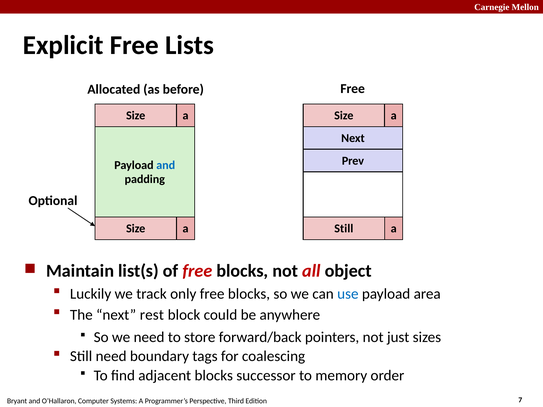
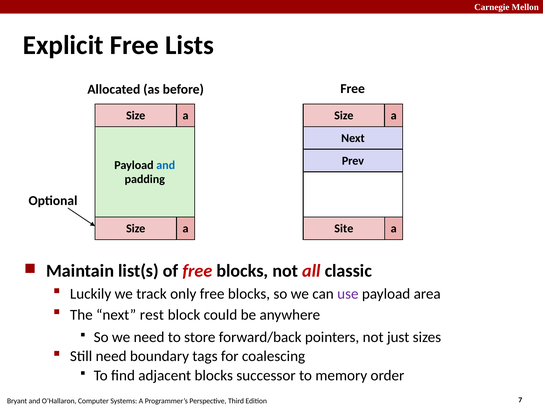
Still: Still -> Site (344, 229)
object: object -> classic (348, 271)
use colour: blue -> purple (348, 294)
